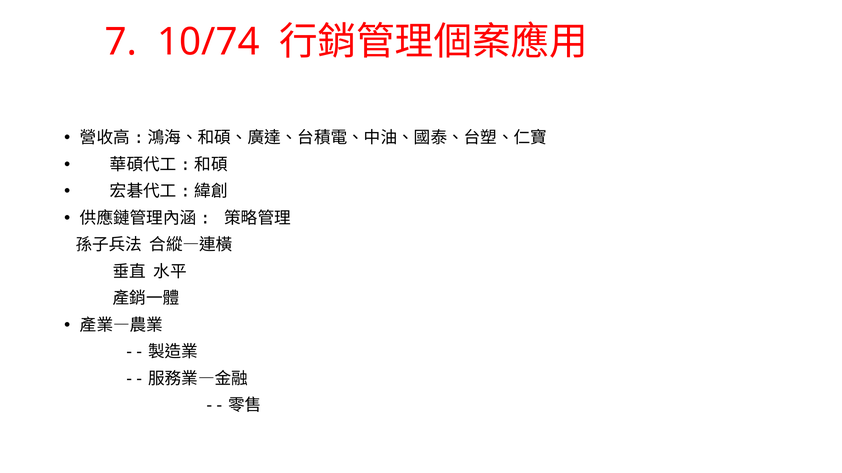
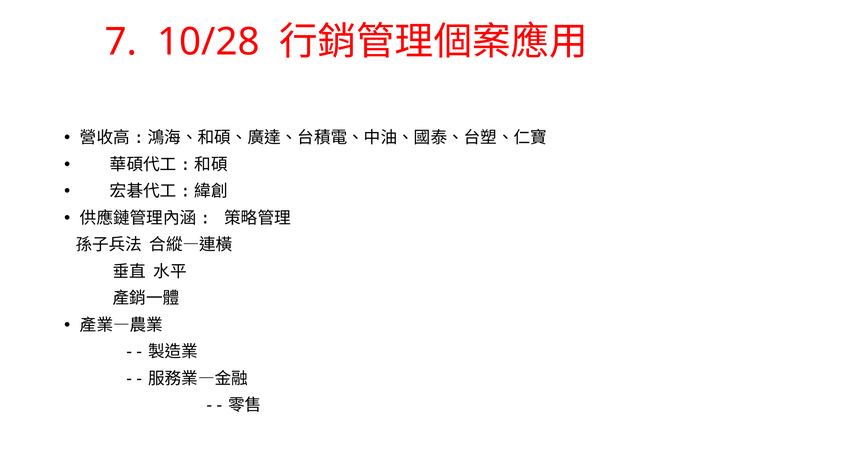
10/74: 10/74 -> 10/28 (208, 42)
